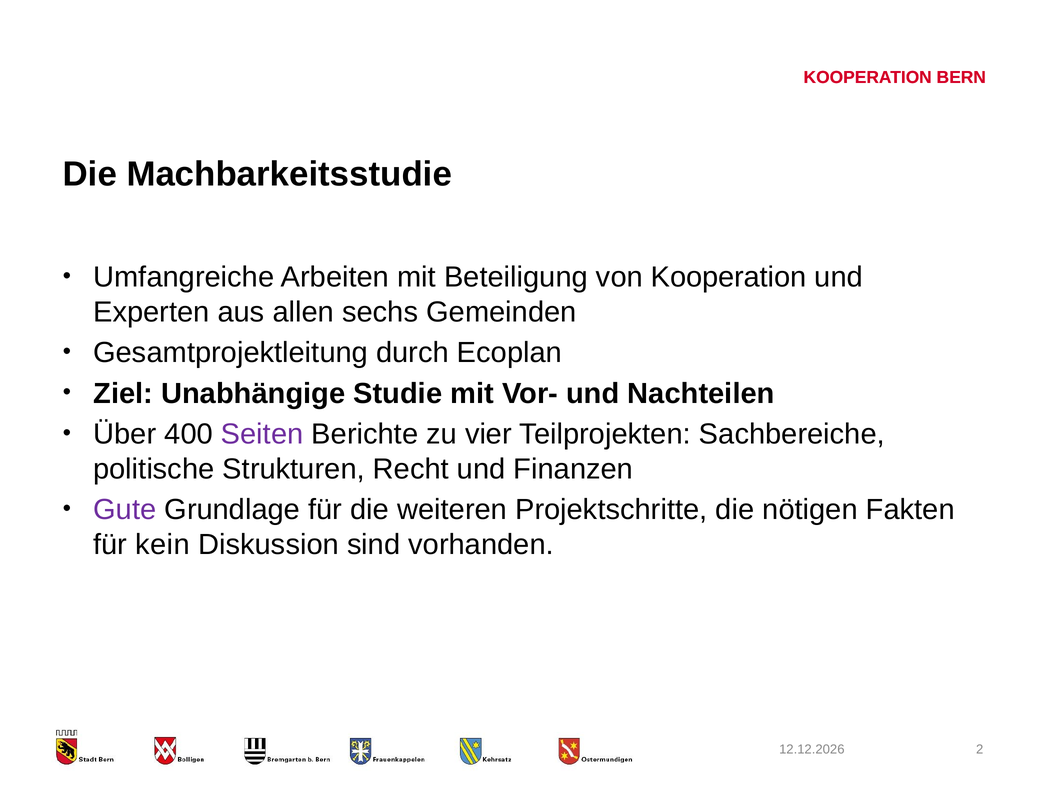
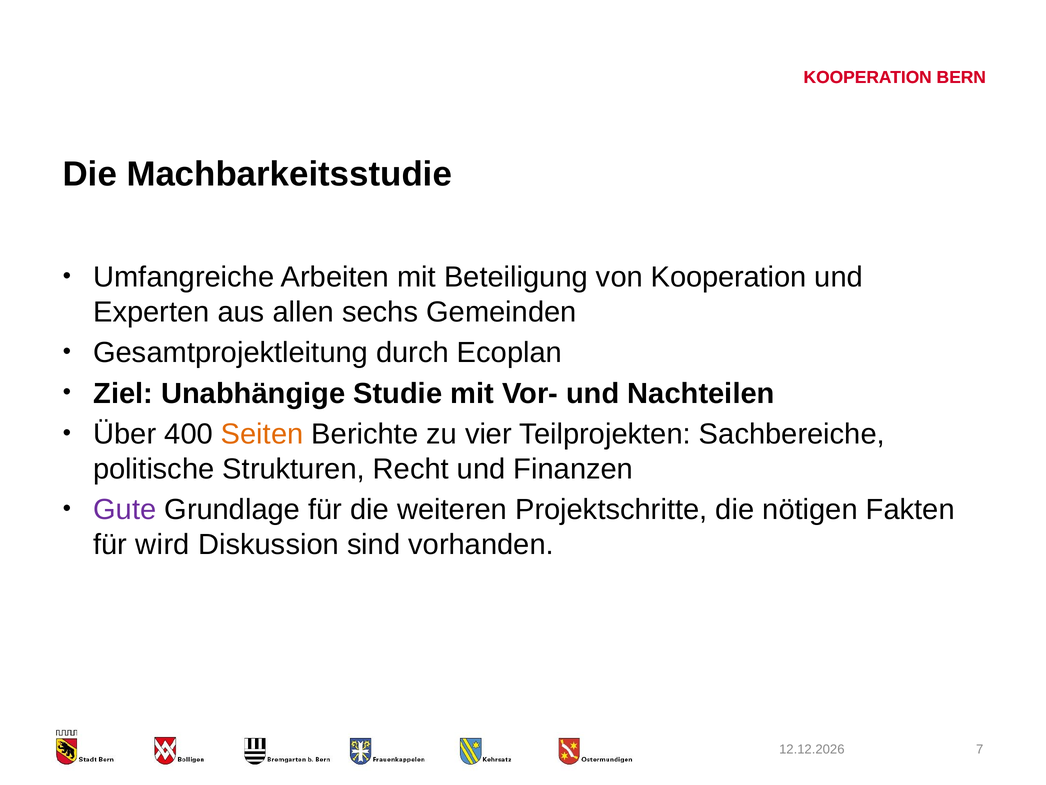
Seiten colour: purple -> orange (262, 434)
kein: kein -> wird (163, 544)
2: 2 -> 7 (980, 749)
